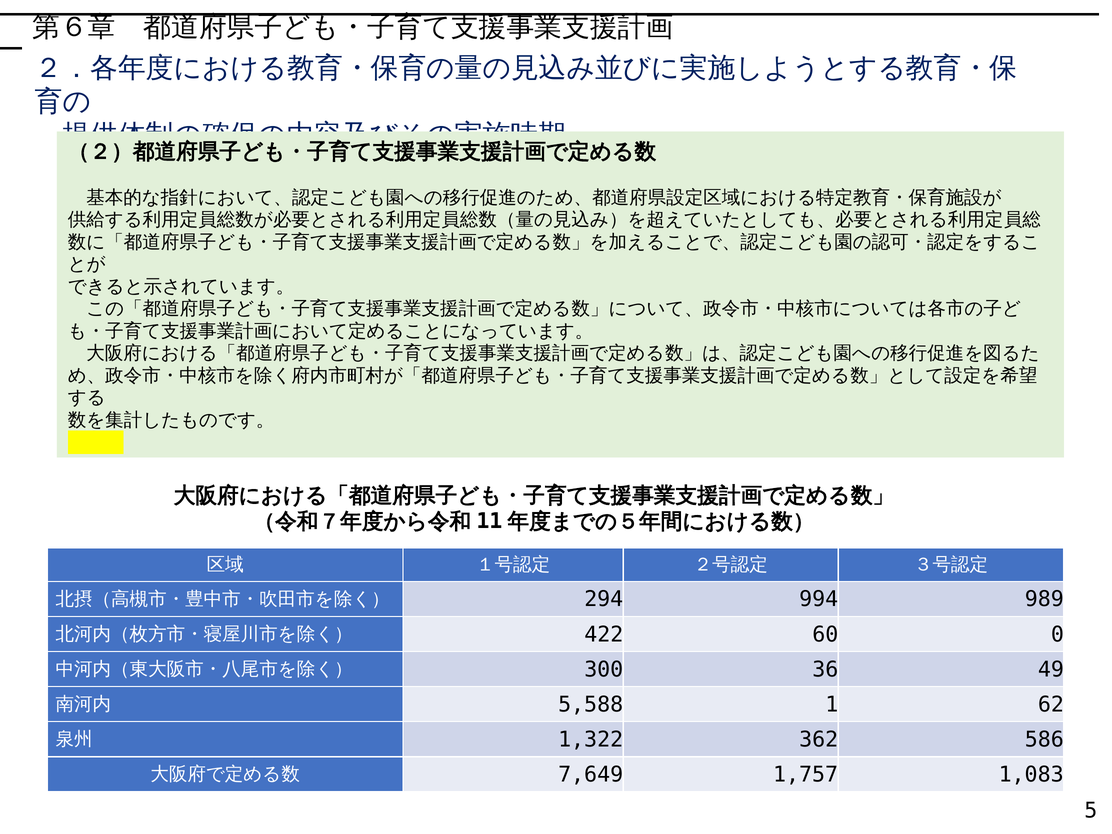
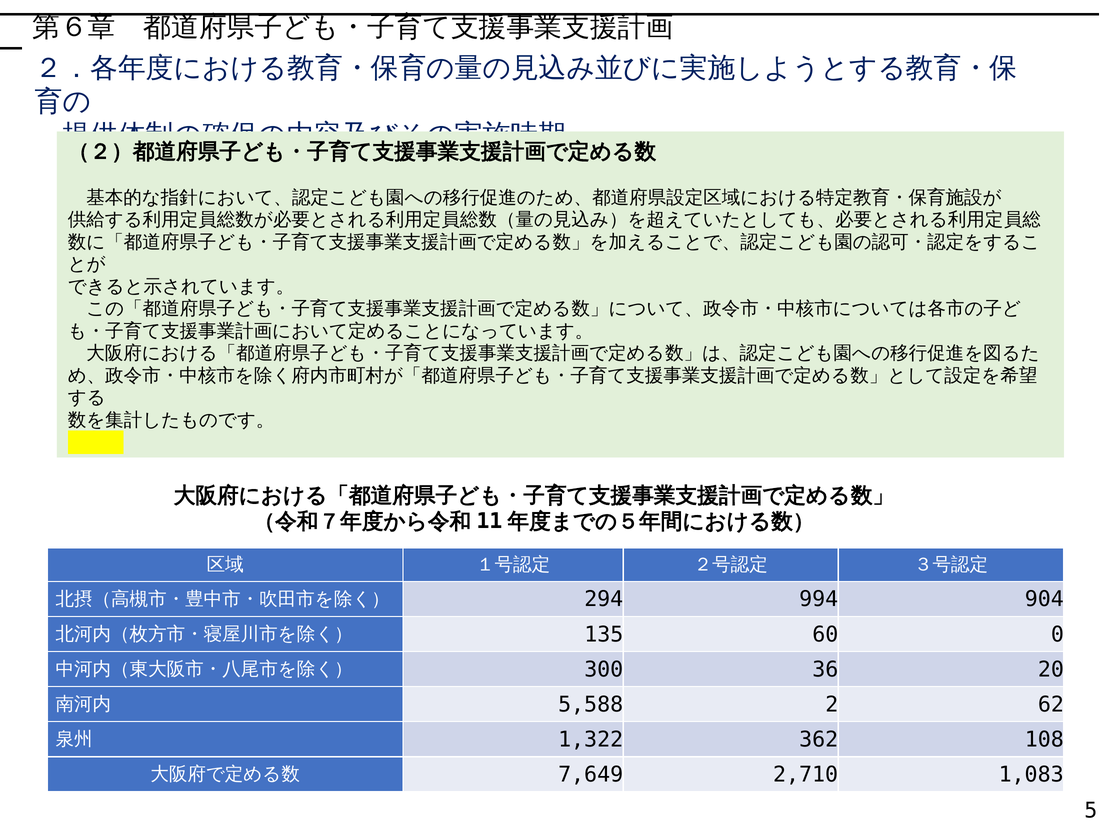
989: 989 -> 904 (1044, 599)
422: 422 -> 135 (604, 634)
49: 49 -> 20 (1051, 669)
1: 1 -> 2 (832, 704)
586: 586 -> 108 (1044, 739)
1,757: 1,757 -> 2,710 (806, 774)
